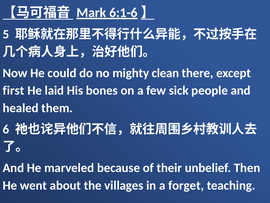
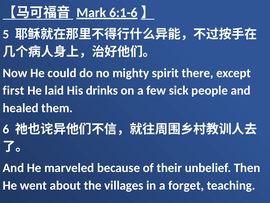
clean: clean -> spirit (165, 73)
bones: bones -> drinks (102, 90)
